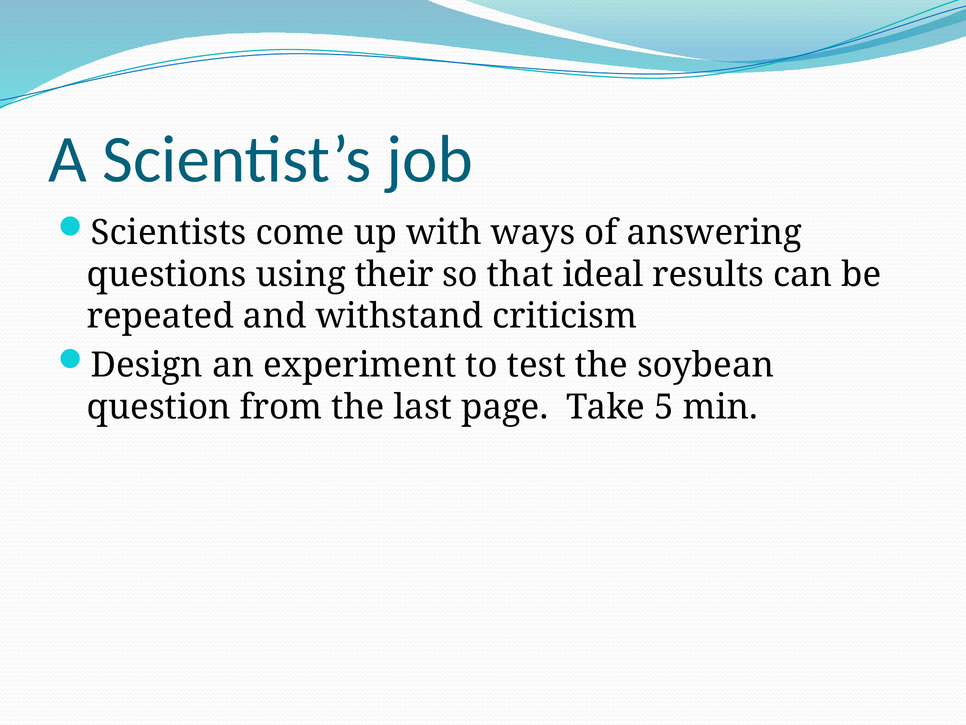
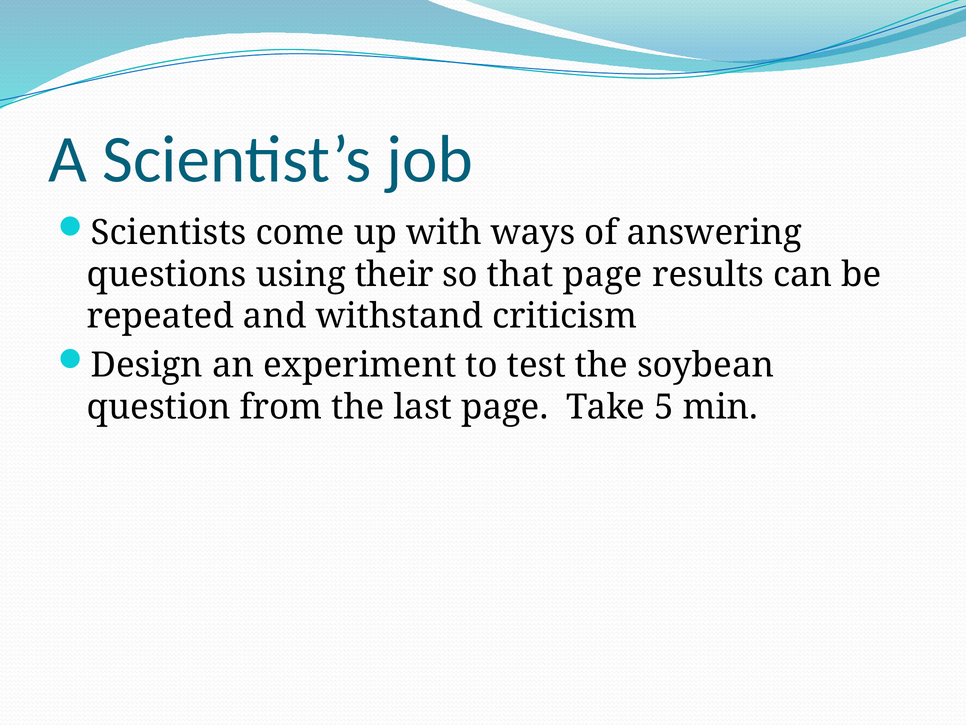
that ideal: ideal -> page (603, 274)
